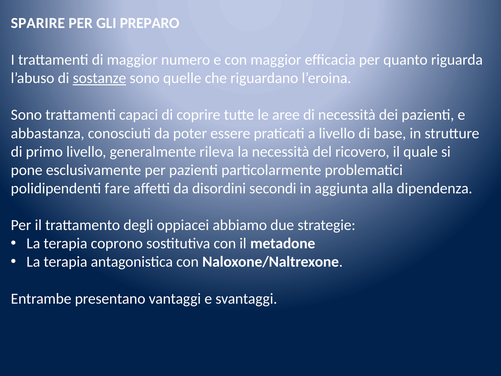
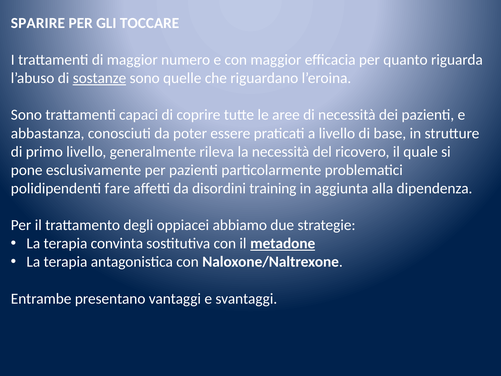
PREPARO: PREPARO -> TOCCARE (150, 23)
secondi: secondi -> training (273, 188)
coprono: coprono -> convinta (117, 243)
metadone underline: none -> present (283, 243)
